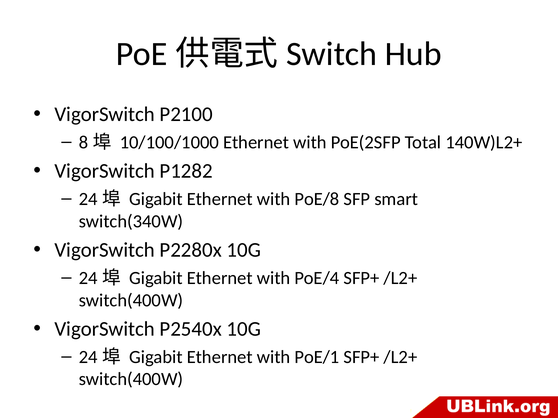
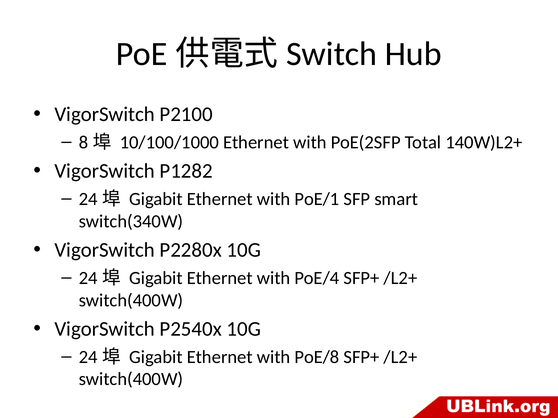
PoE/8: PoE/8 -> PoE/1 (317, 199)
PoE/1: PoE/1 -> PoE/8 (317, 357)
